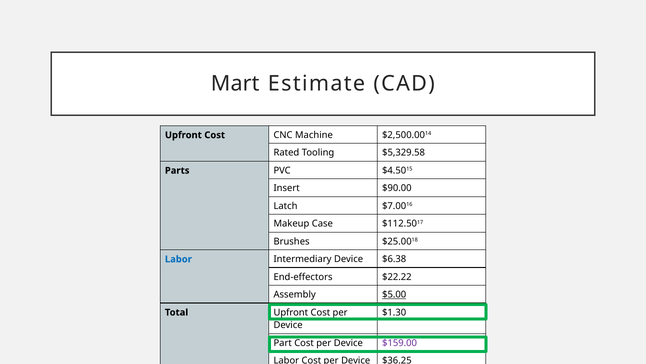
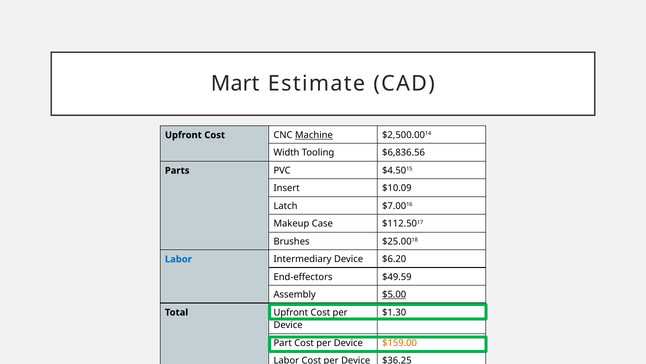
Machine underline: none -> present (314, 135)
Rated: Rated -> Width (286, 153)
$5,329.58: $5,329.58 -> $6,836.56 (404, 153)
$90.00: $90.00 -> $10.09 (397, 188)
$6.38: $6.38 -> $6.20 (394, 259)
$22.22: $22.22 -> $49.59 (397, 276)
$159.00 colour: purple -> orange (400, 342)
